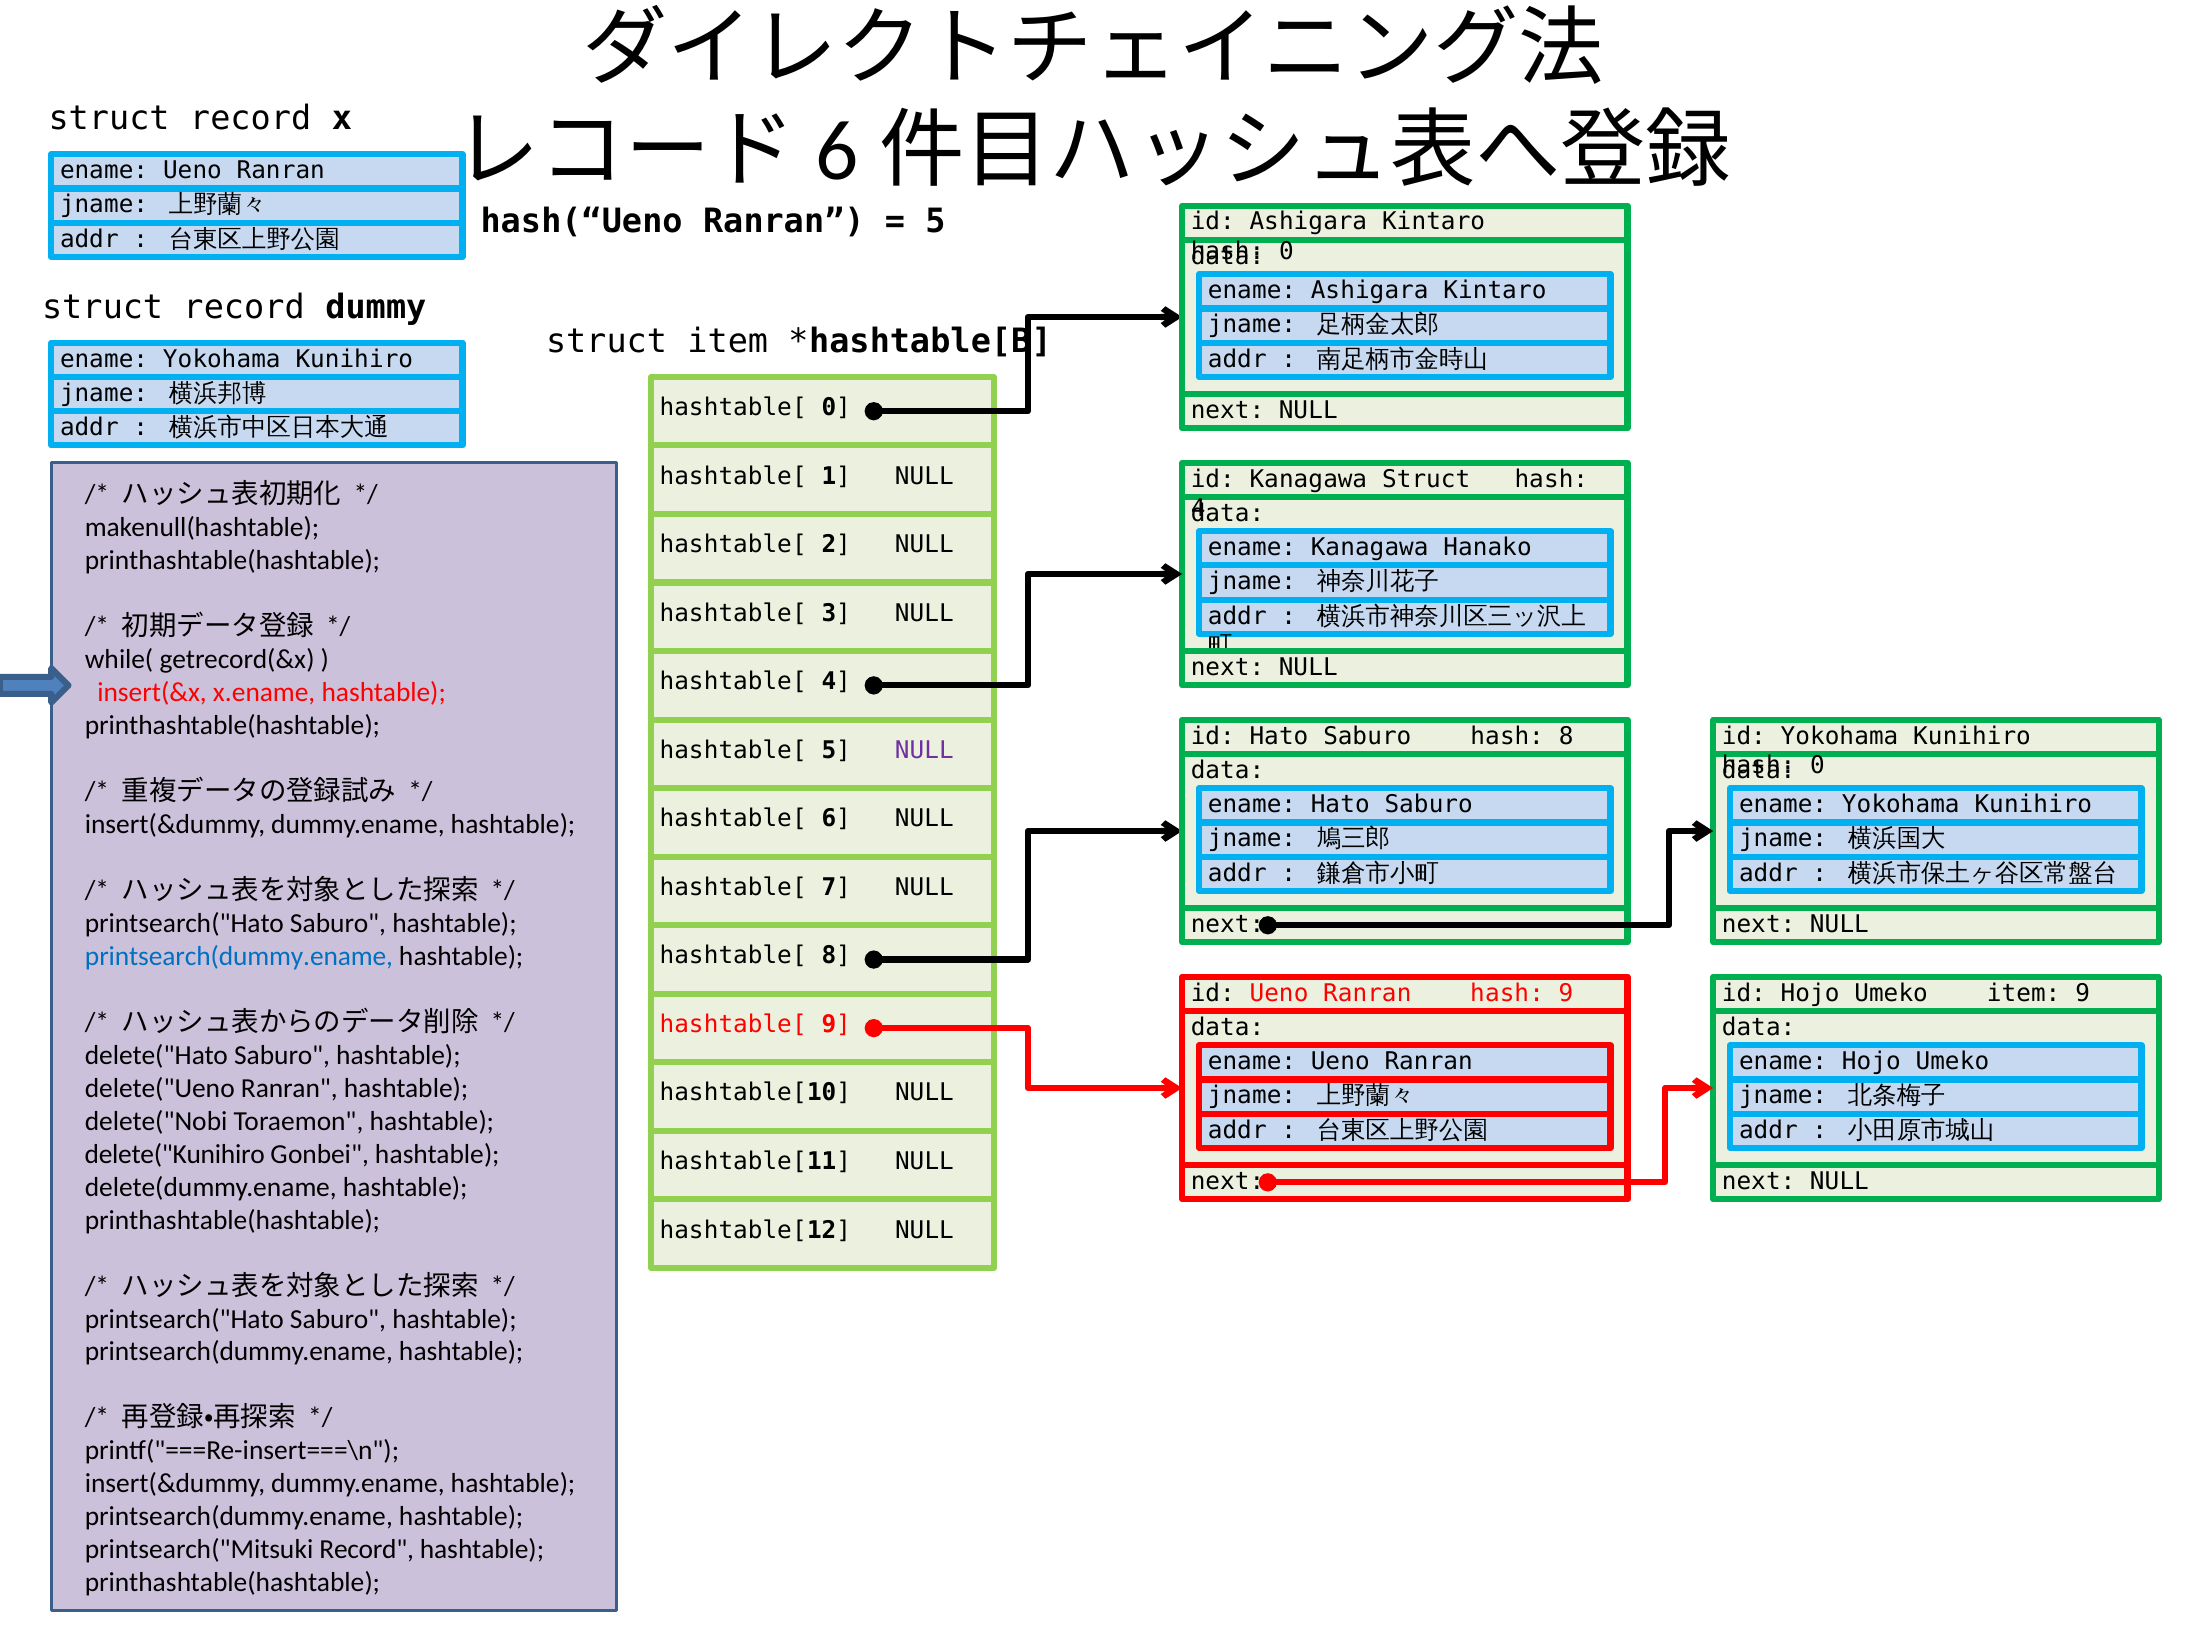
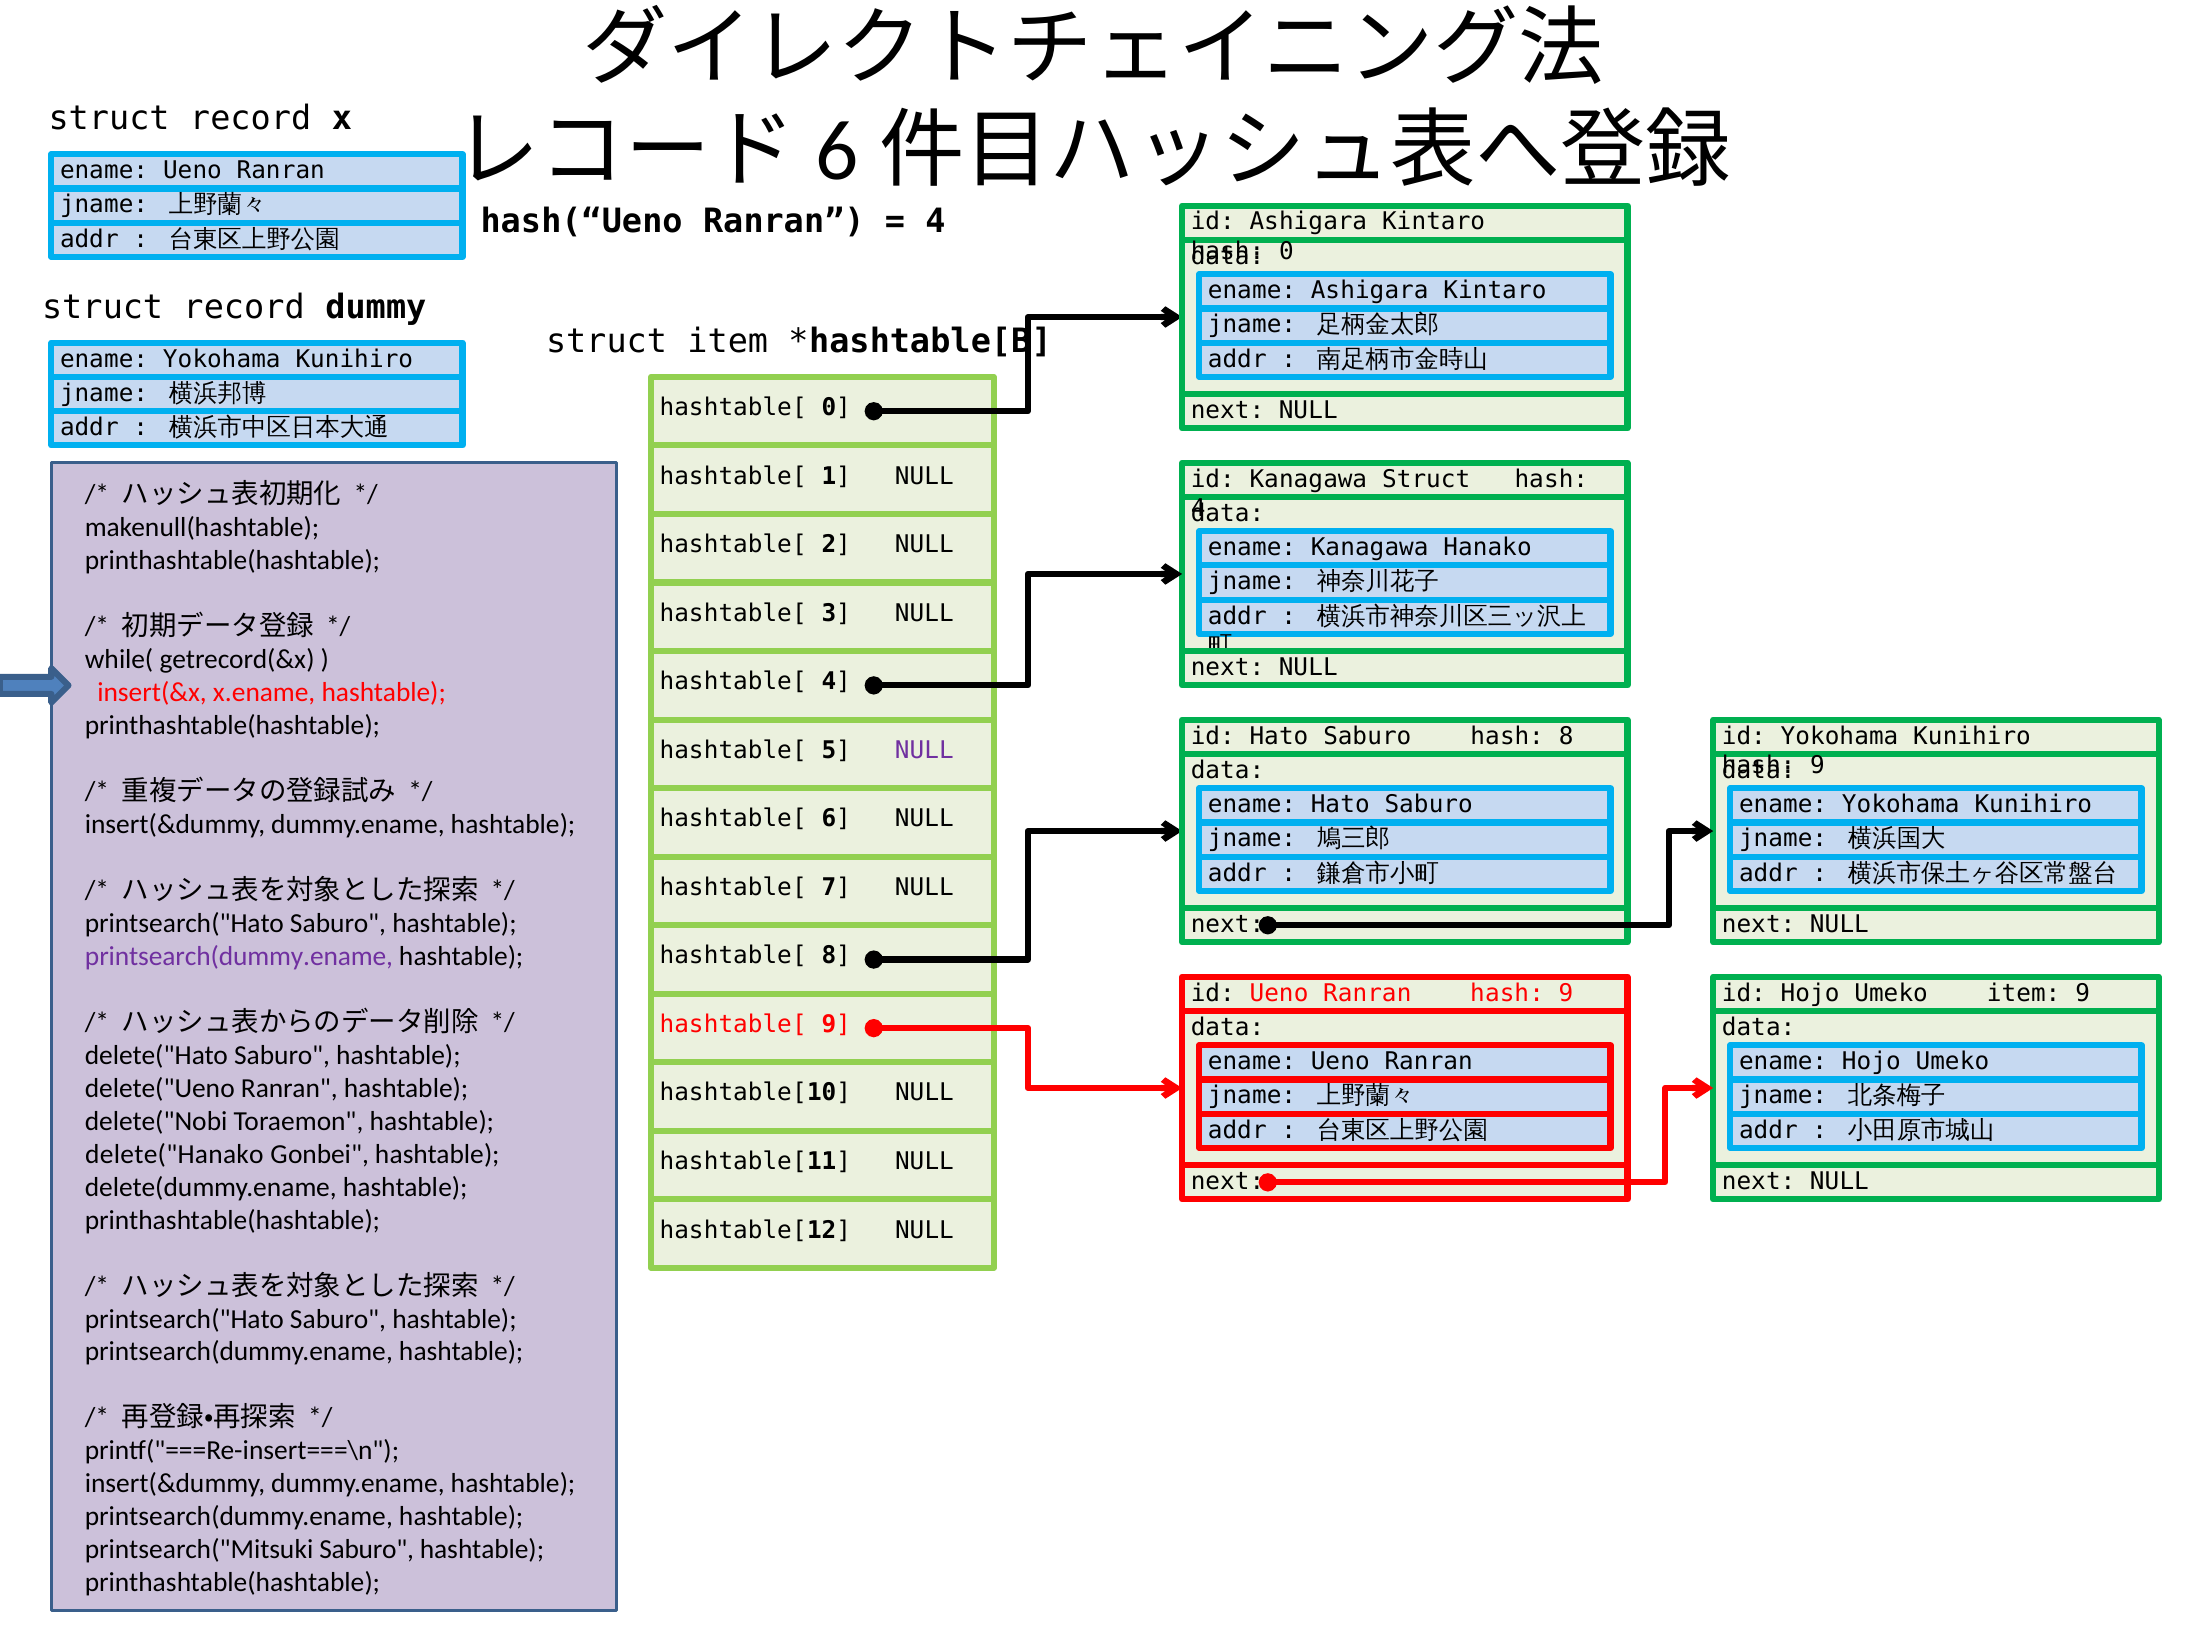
5: 5 -> 4 (935, 222)
0: 0 -> 9 (1818, 765)
printsearch(dummy.ename colour: blue -> purple (239, 956)
delete("Kunihiro: delete("Kunihiro -> delete("Hanako (174, 1154)
printsearch("Mitsuki Record: Record -> Saburo (367, 1550)
